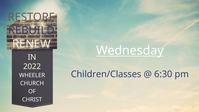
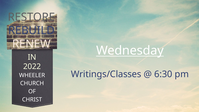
Children/Classes: Children/Classes -> Writings/Classes (106, 74)
